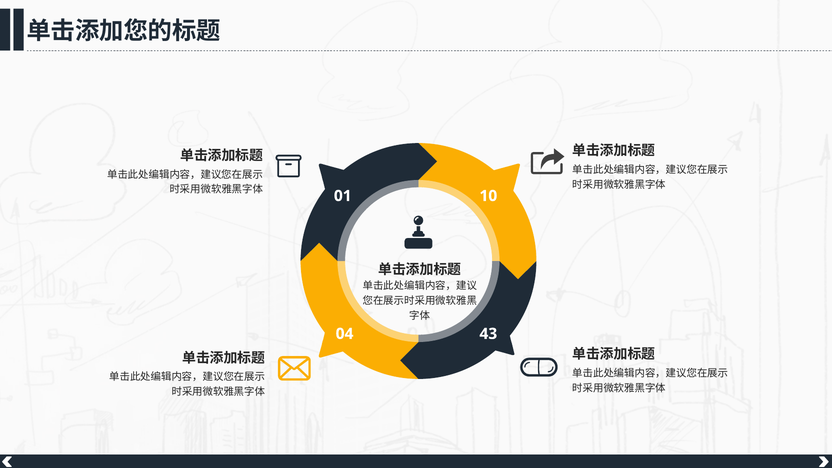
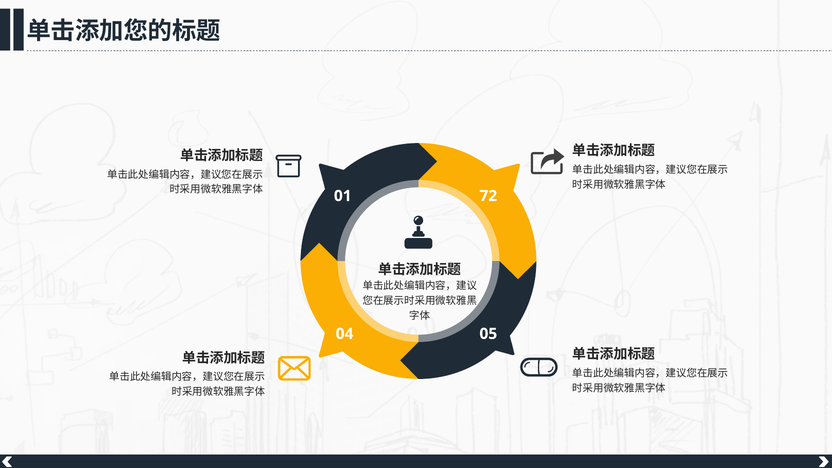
10: 10 -> 72 (488, 196)
43: 43 -> 05 (488, 334)
